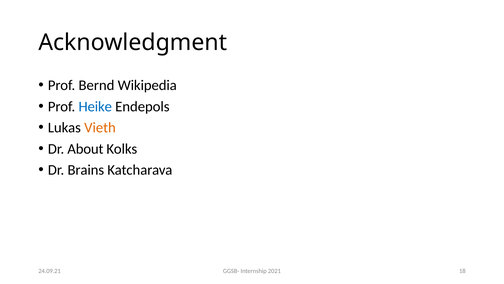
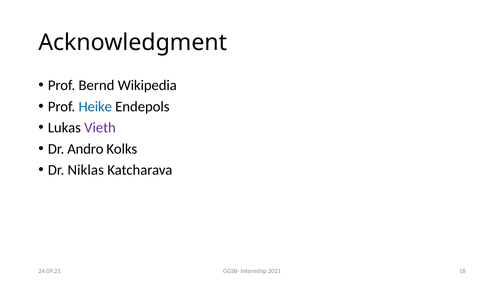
Vieth colour: orange -> purple (100, 127)
About: About -> Andro (85, 149)
Brains: Brains -> Niklas (86, 170)
